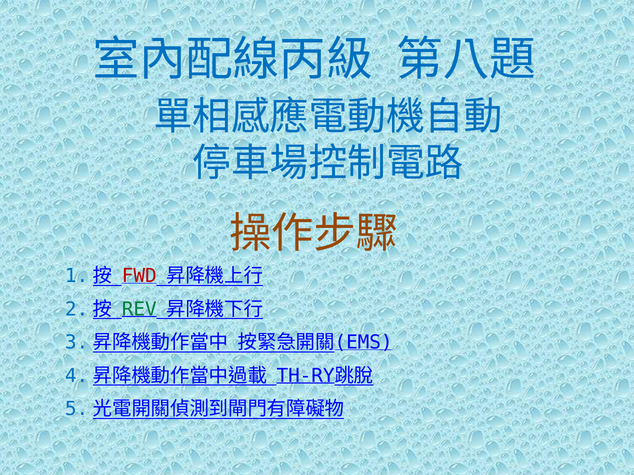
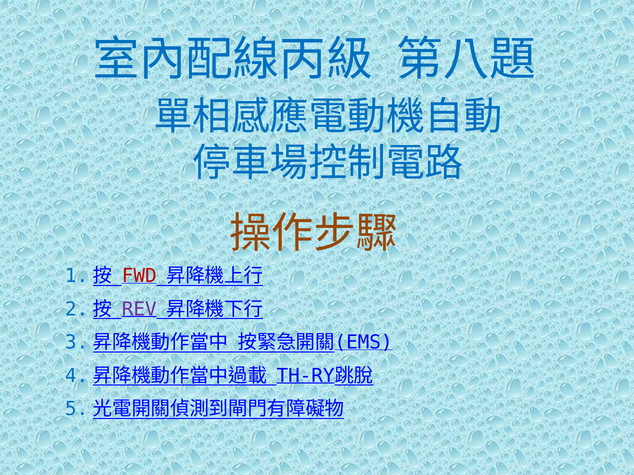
REV colour: green -> purple (139, 310)
